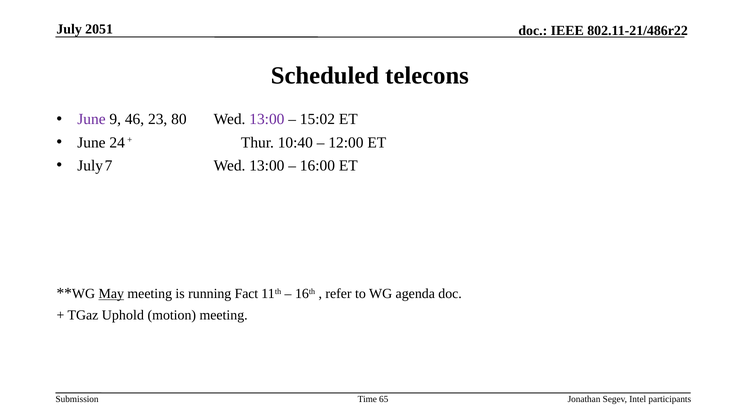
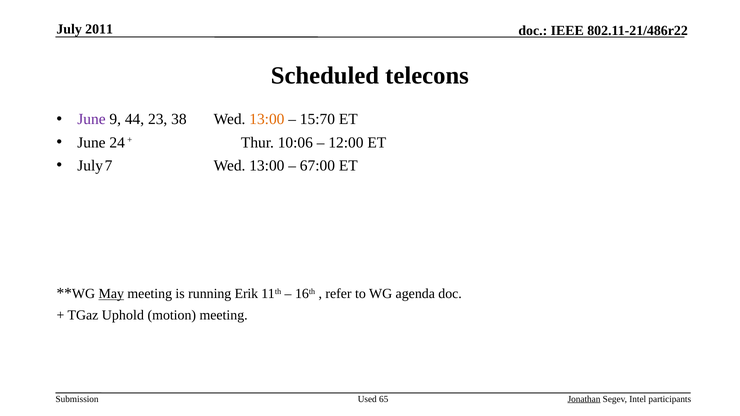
2051: 2051 -> 2011 (99, 29)
46: 46 -> 44 (135, 119)
80: 80 -> 38 (179, 119)
13:00 colour: purple -> orange (267, 119)
15:02: 15:02 -> 15:70 (317, 119)
10:40: 10:40 -> 10:06 (295, 143)
16:00: 16:00 -> 67:00 (317, 166)
Fact: Fact -> Erik (246, 294)
Time: Time -> Used (367, 399)
Jonathan underline: none -> present (584, 399)
